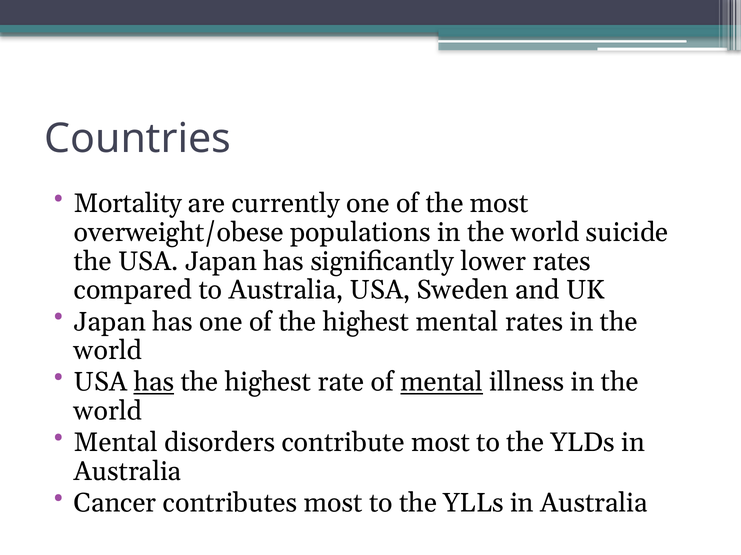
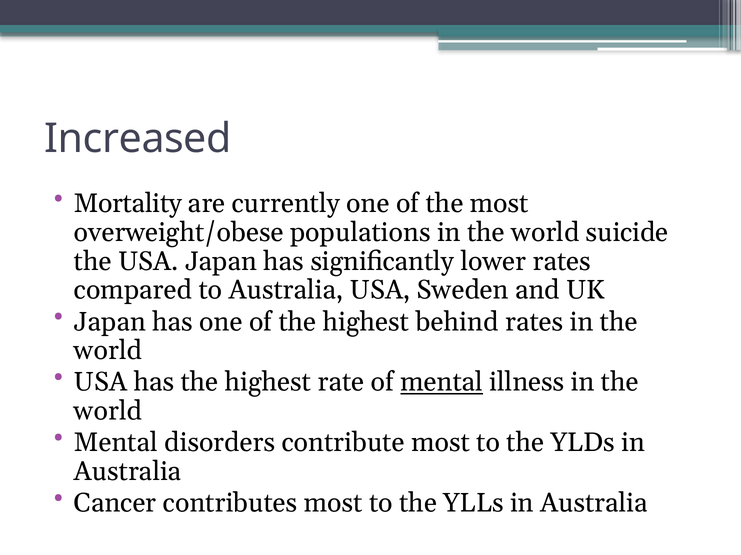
Countries: Countries -> Increased (138, 139)
highest mental: mental -> behind (457, 322)
has underline: present -> none (154, 383)
